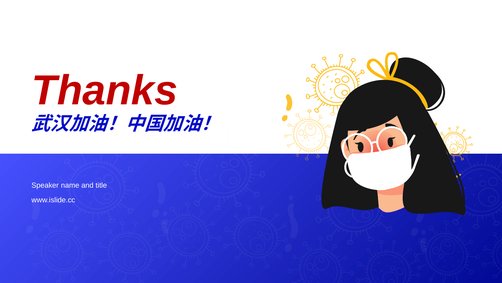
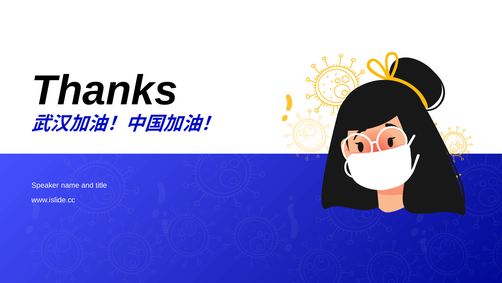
Thanks colour: red -> black (105, 91)
